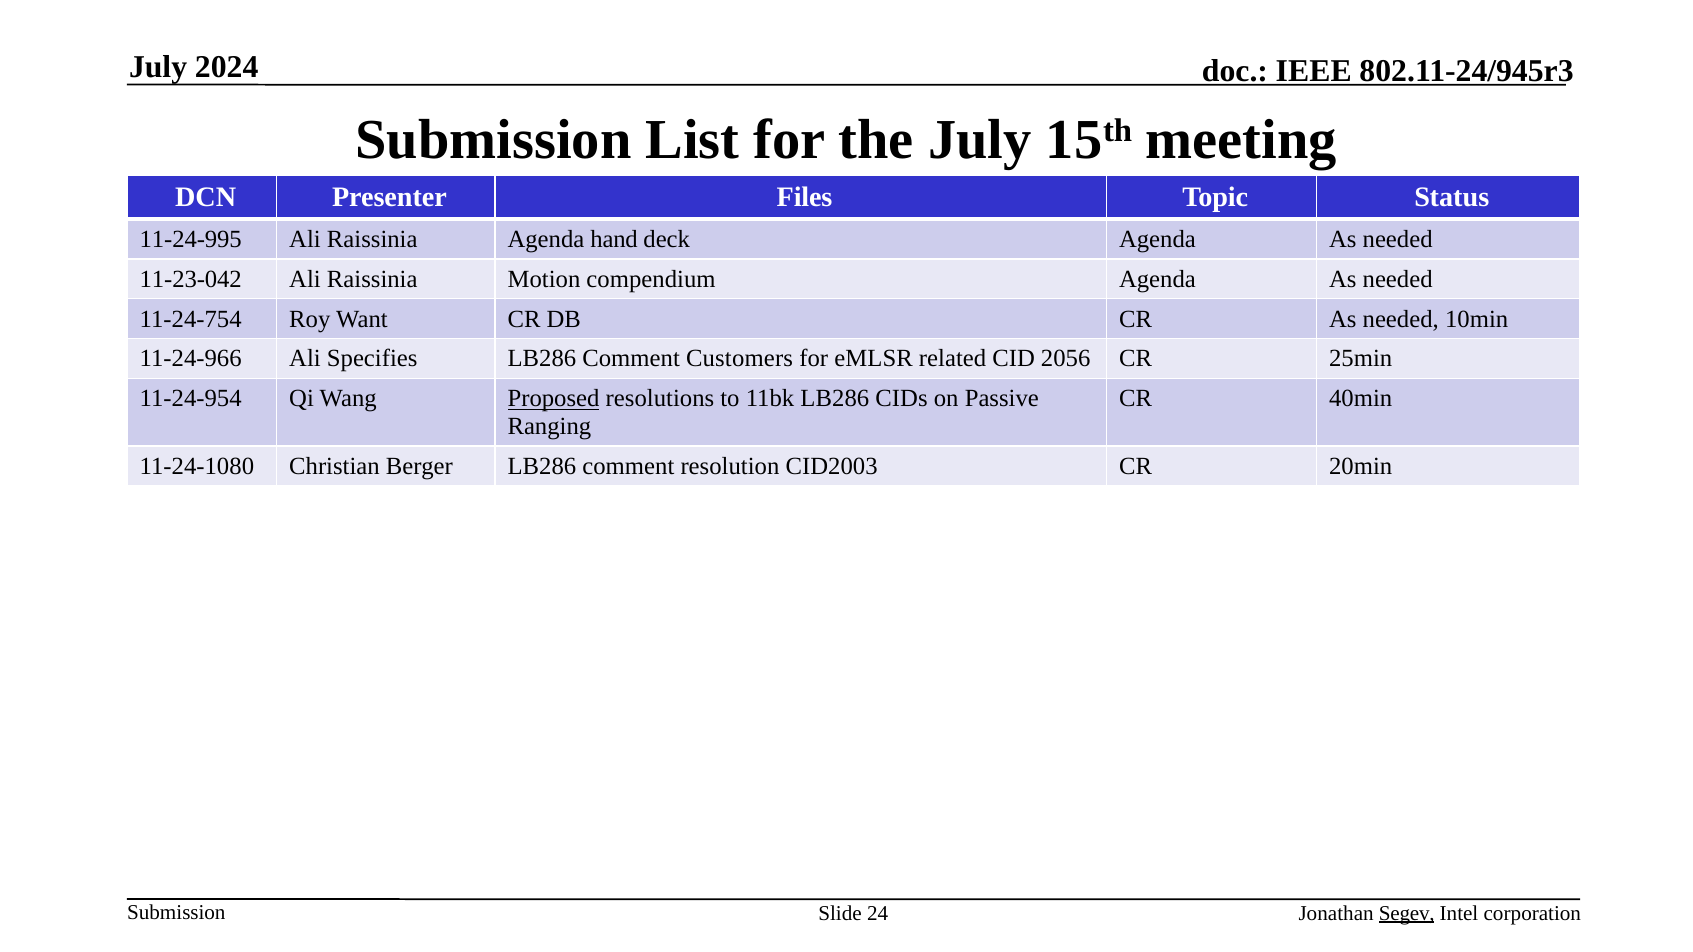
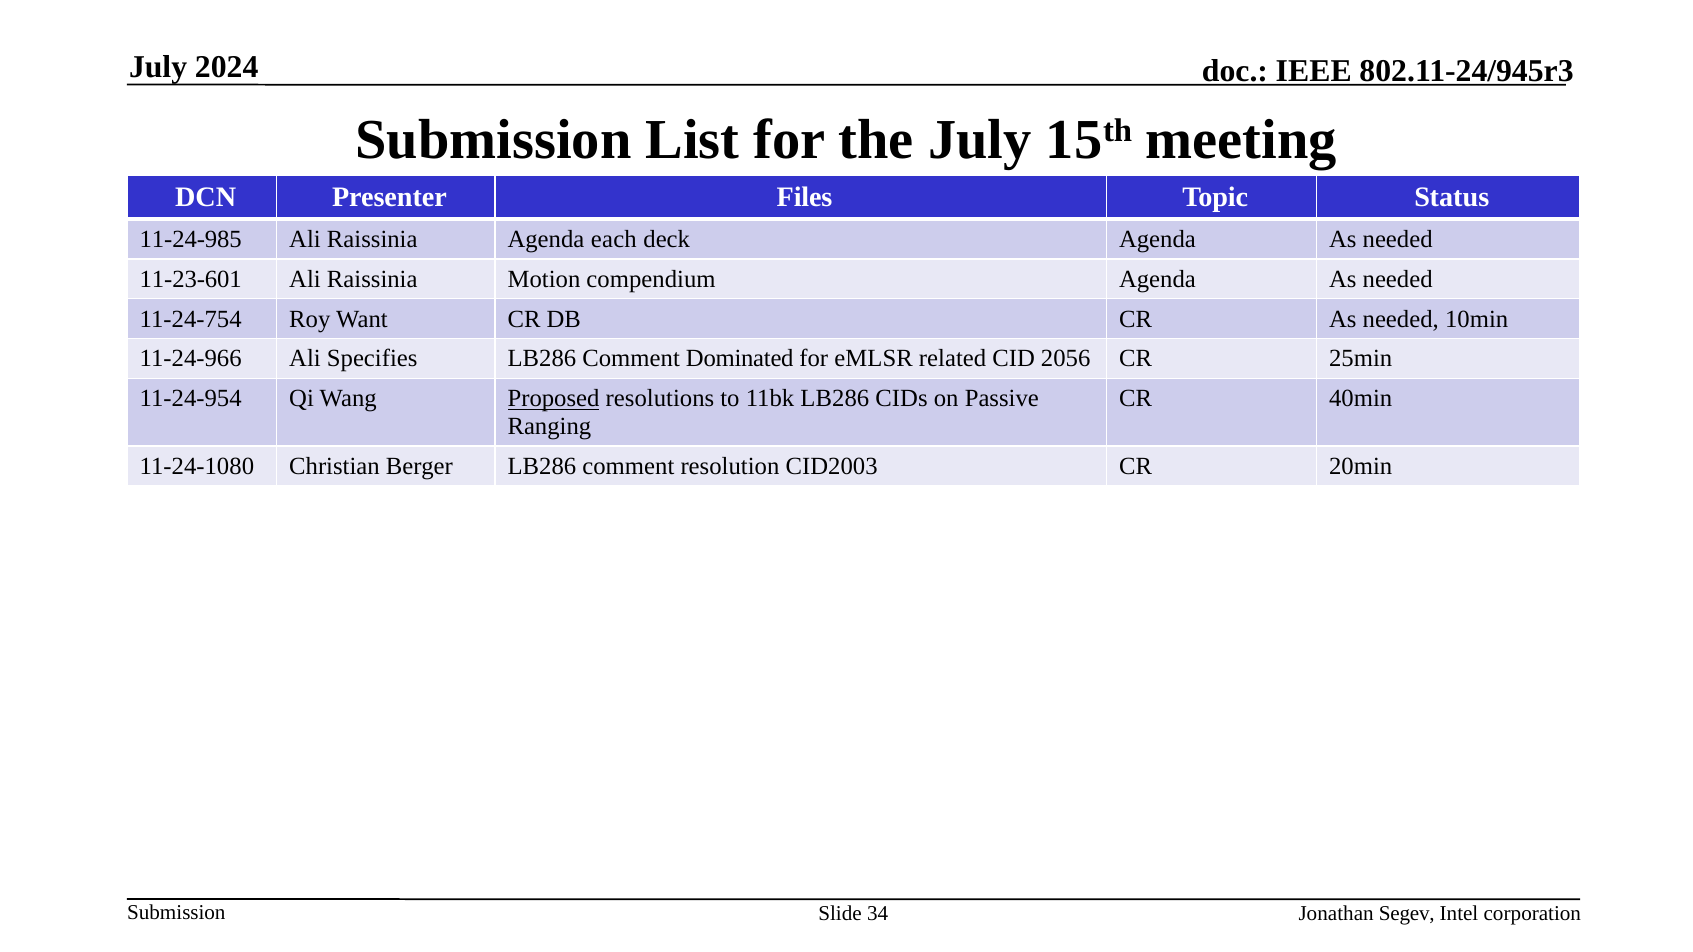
11-24-995: 11-24-995 -> 11-24-985 (191, 239)
hand: hand -> each (614, 239)
11-23-042: 11-23-042 -> 11-23-601 (191, 279)
Customers: Customers -> Dominated (740, 359)
24: 24 -> 34 (878, 913)
Segev underline: present -> none (1407, 913)
